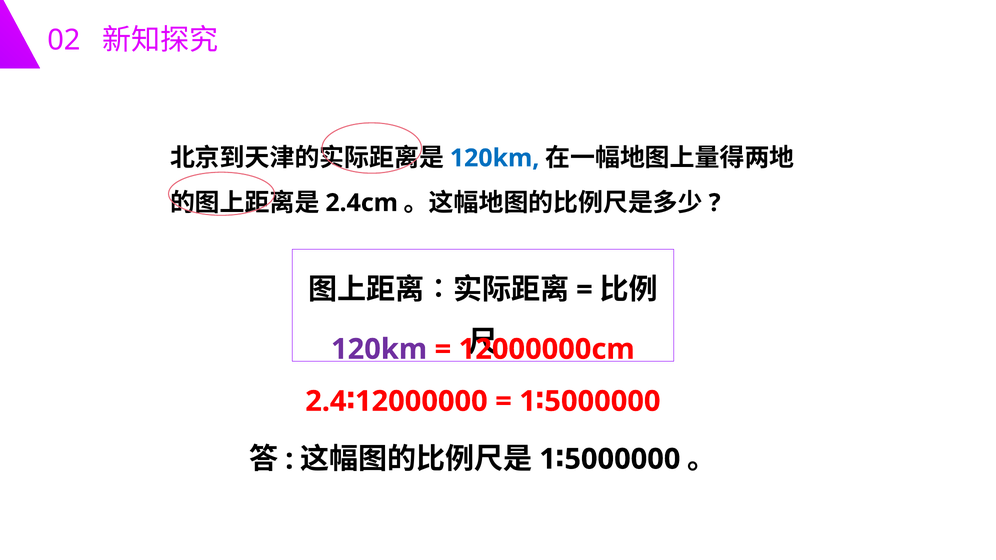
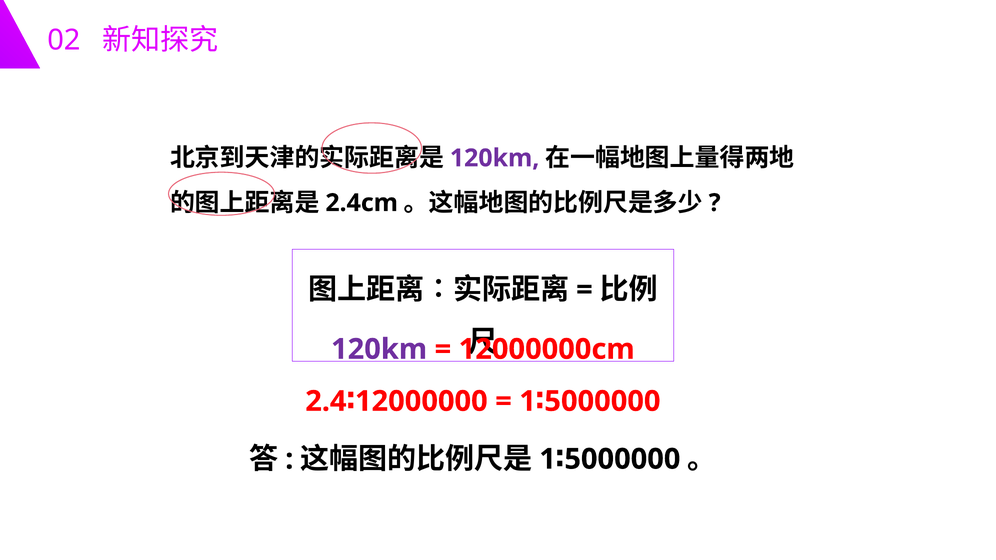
120km colour: blue -> purple (495, 158)
